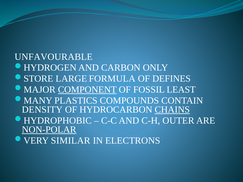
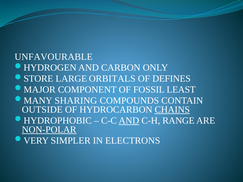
FORMULA: FORMULA -> ORBITALS (112, 79)
COMPONENT underline: present -> none (87, 90)
PLASTICS: PLASTICS -> SHARING (76, 101)
DENSITY: DENSITY -> OUTSIDE (42, 110)
AND underline: none -> present (129, 121)
OUTER: OUTER -> RANGE (178, 121)
SIMILAR: SIMILAR -> SIMPLER (71, 141)
